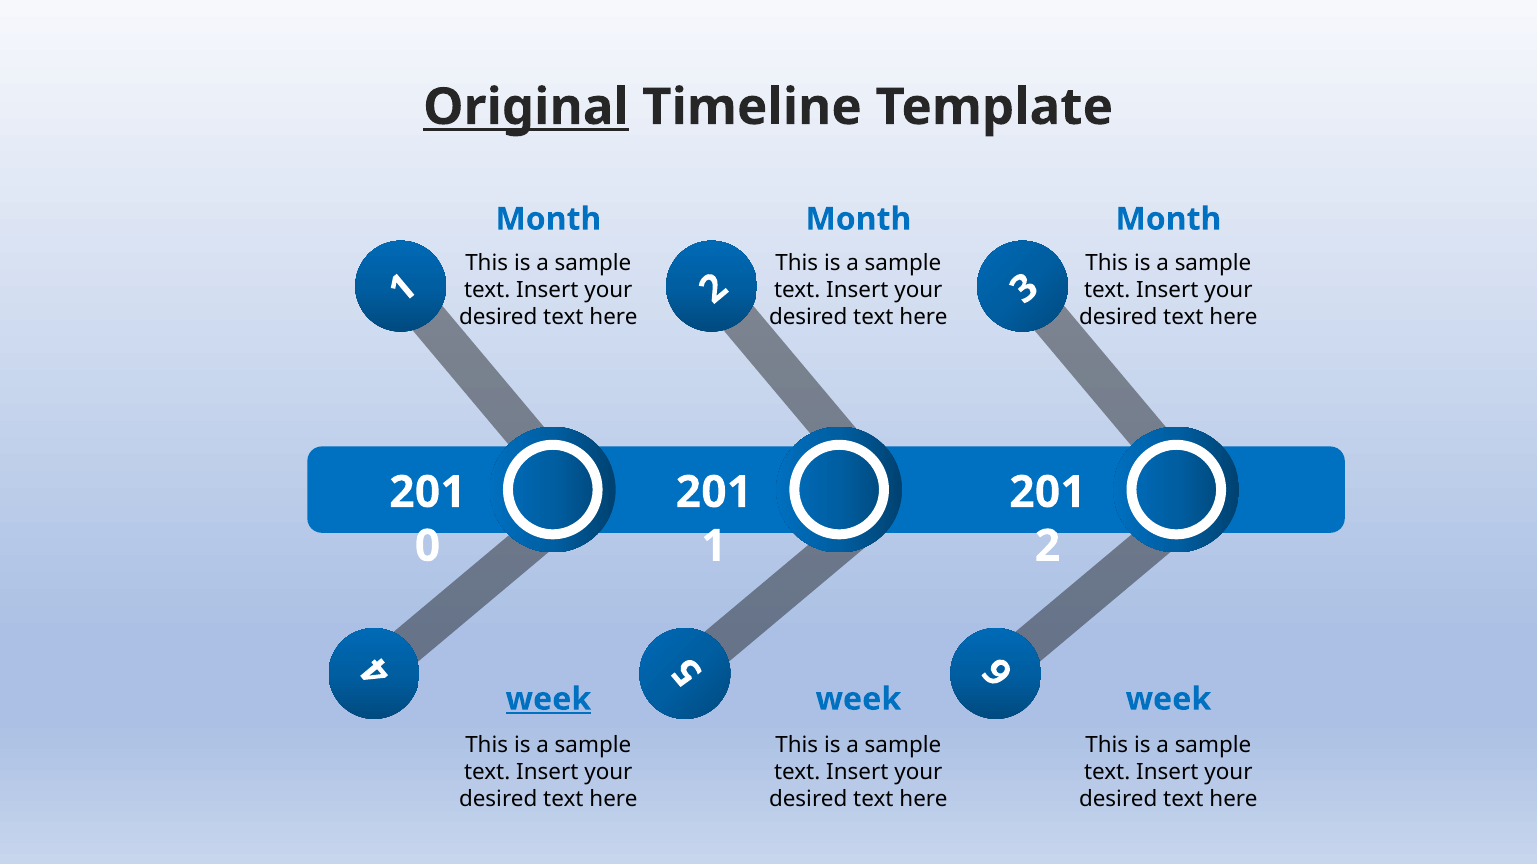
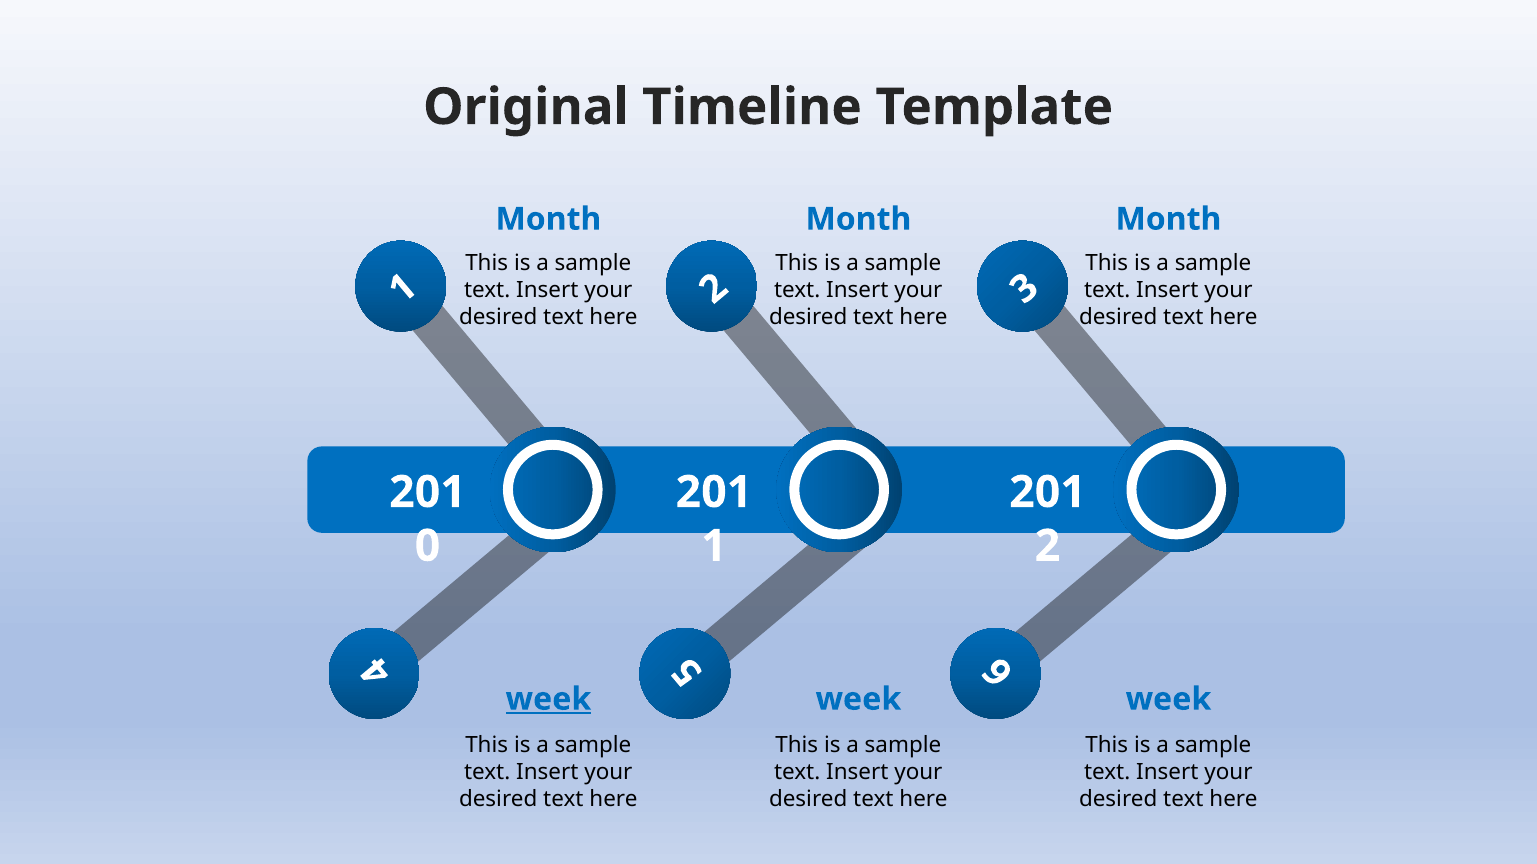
Original underline: present -> none (526, 107)
